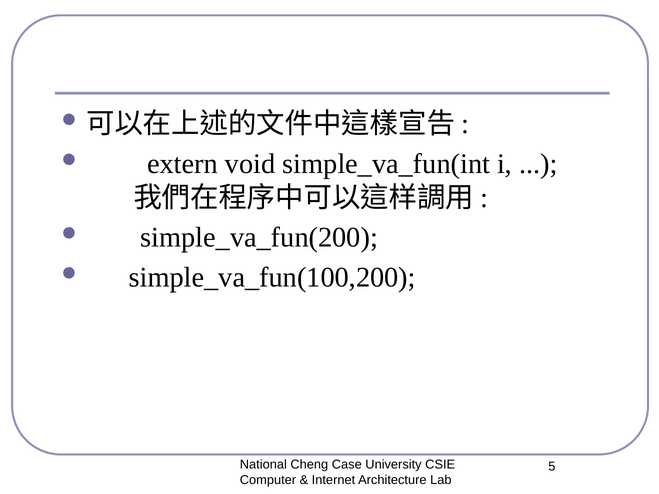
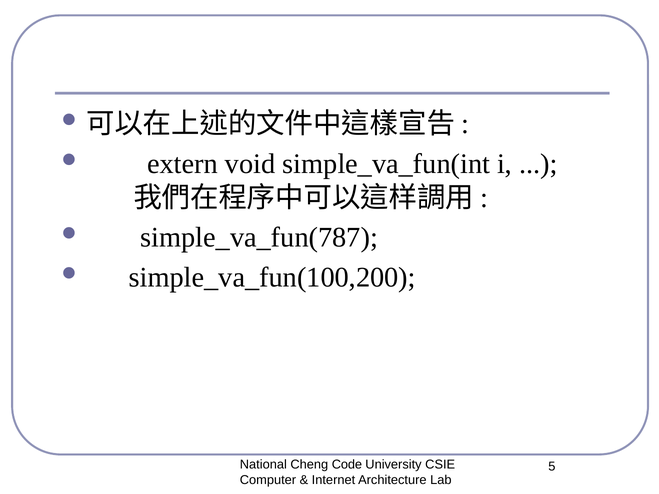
simple_va_fun(200: simple_va_fun(200 -> simple_va_fun(787 (259, 238)
Case: Case -> Code (347, 465)
